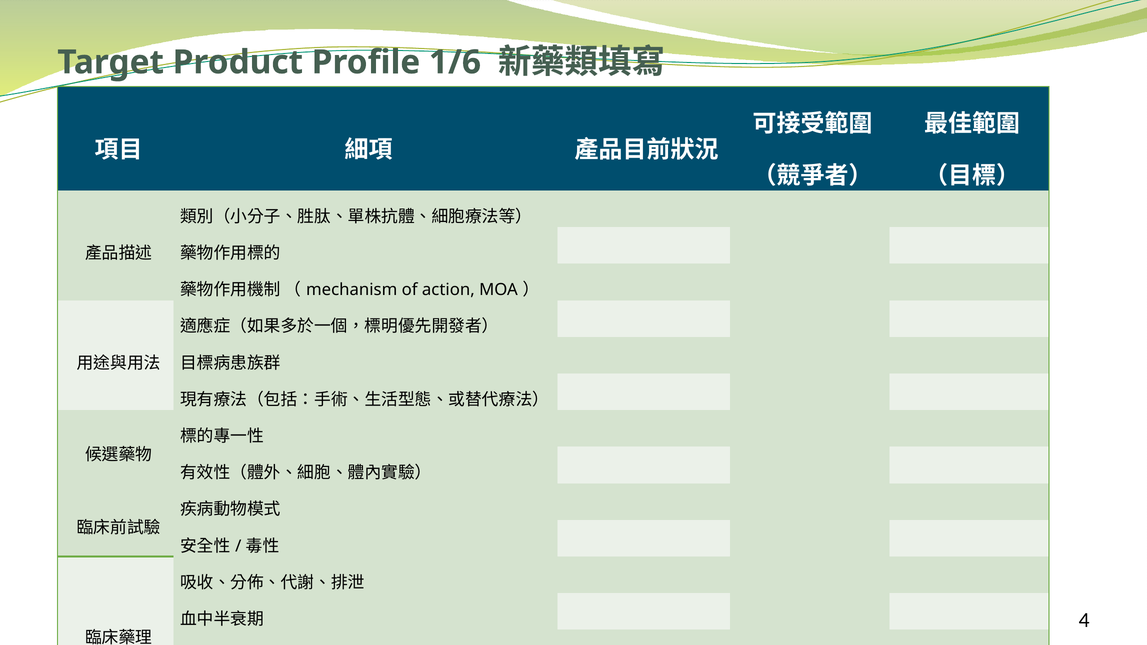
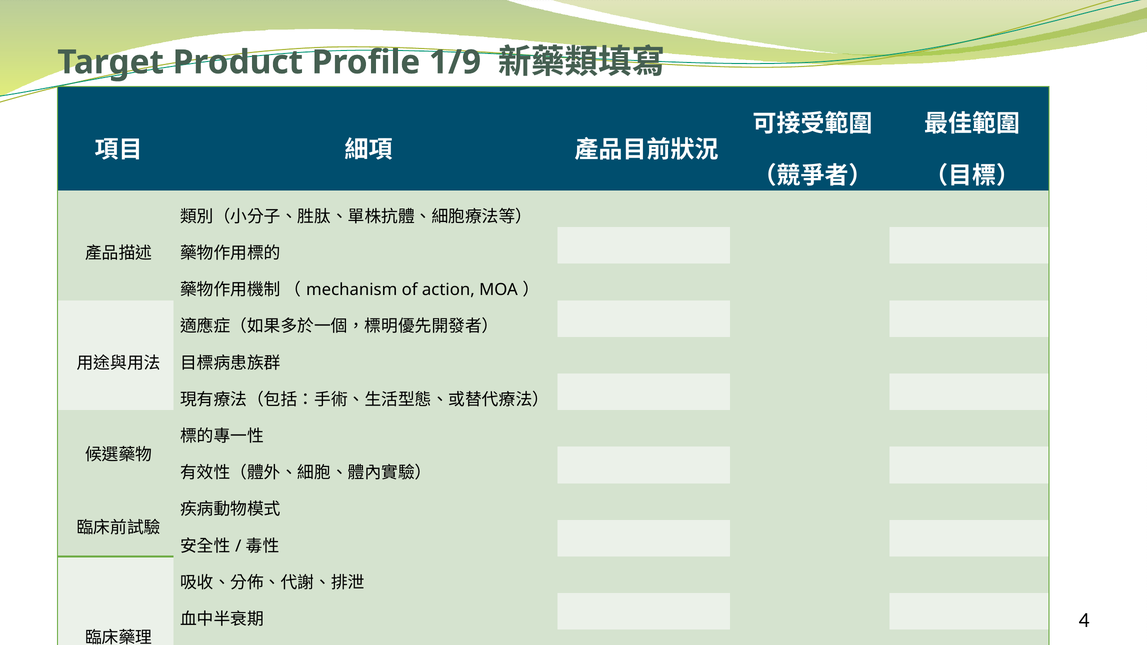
1/6: 1/6 -> 1/9 (455, 62)
